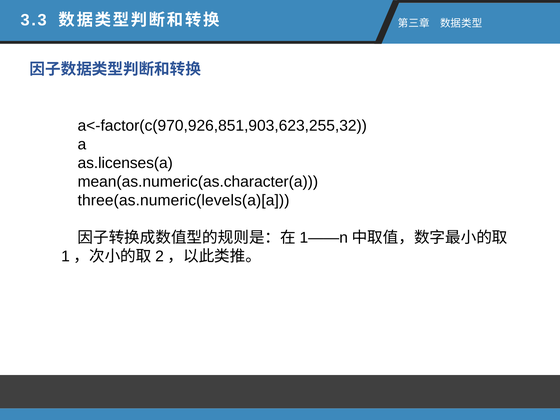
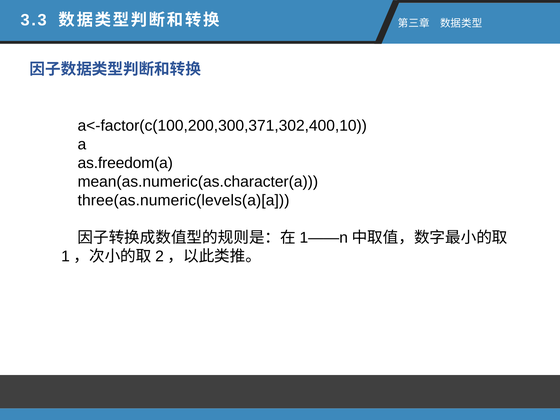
a<-factor(c(970,926,851,903,623,255,32: a<-factor(c(970,926,851,903,623,255,32 -> a<-factor(c(100,200,300,371,302,400,10 (222, 126)
as.licenses(a: as.licenses(a -> as.freedom(a (125, 163)
